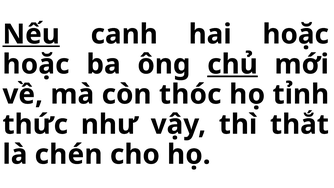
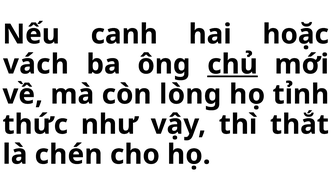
Nếu underline: present -> none (31, 34)
hoặc: hoặc -> vách (36, 64)
thóc: thóc -> lòng (190, 94)
